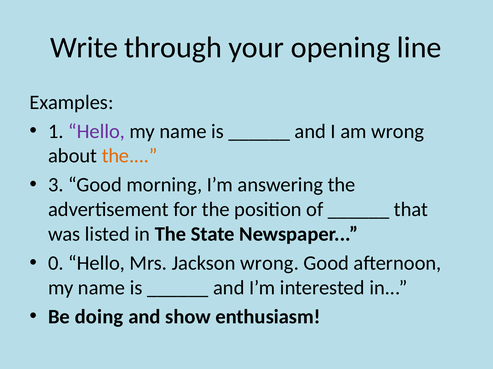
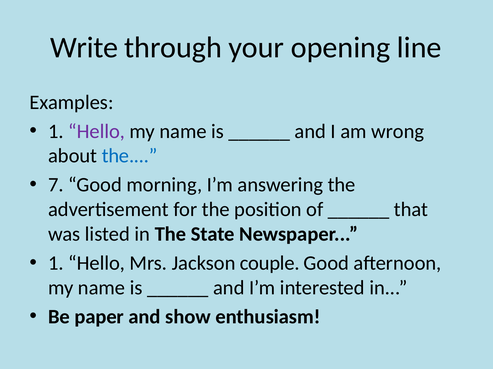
the colour: orange -> blue (130, 156)
3: 3 -> 7 (56, 185)
0: 0 -> 1 (56, 264)
Jackson wrong: wrong -> couple (270, 264)
doing: doing -> paper (99, 317)
